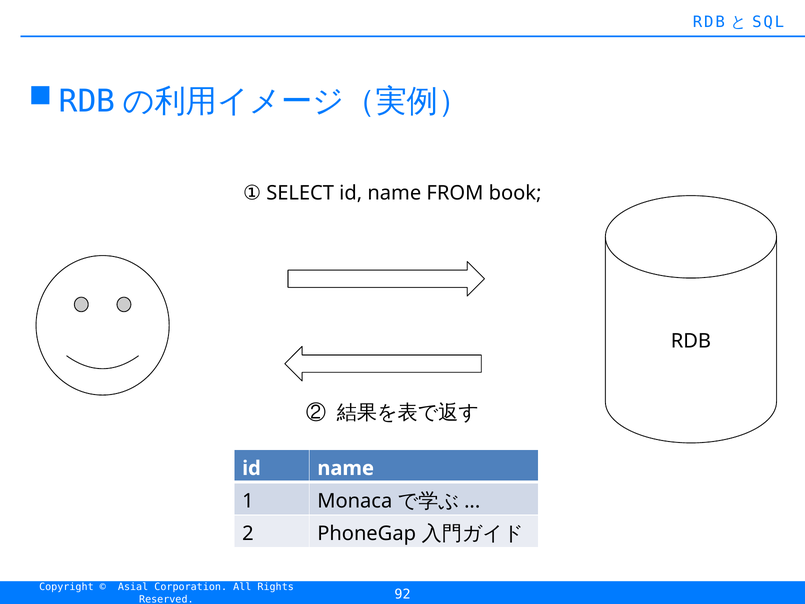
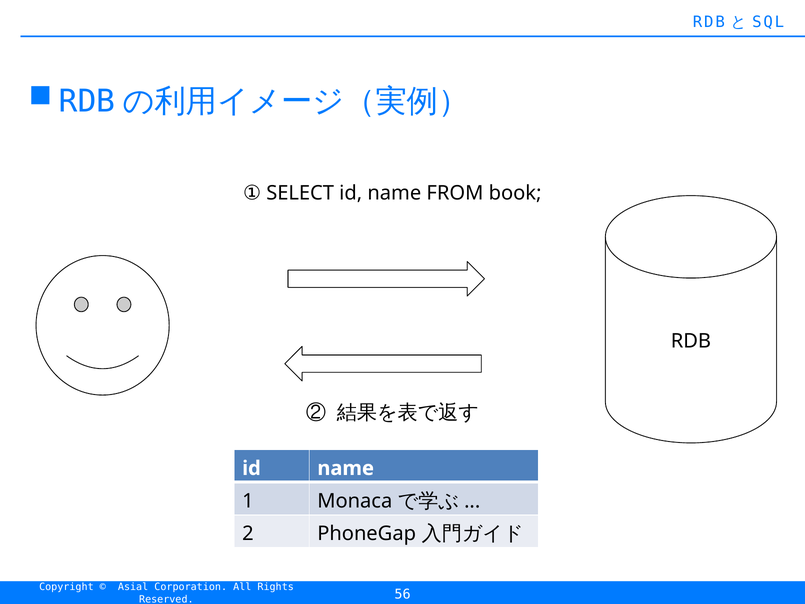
92: 92 -> 56 (403, 594)
